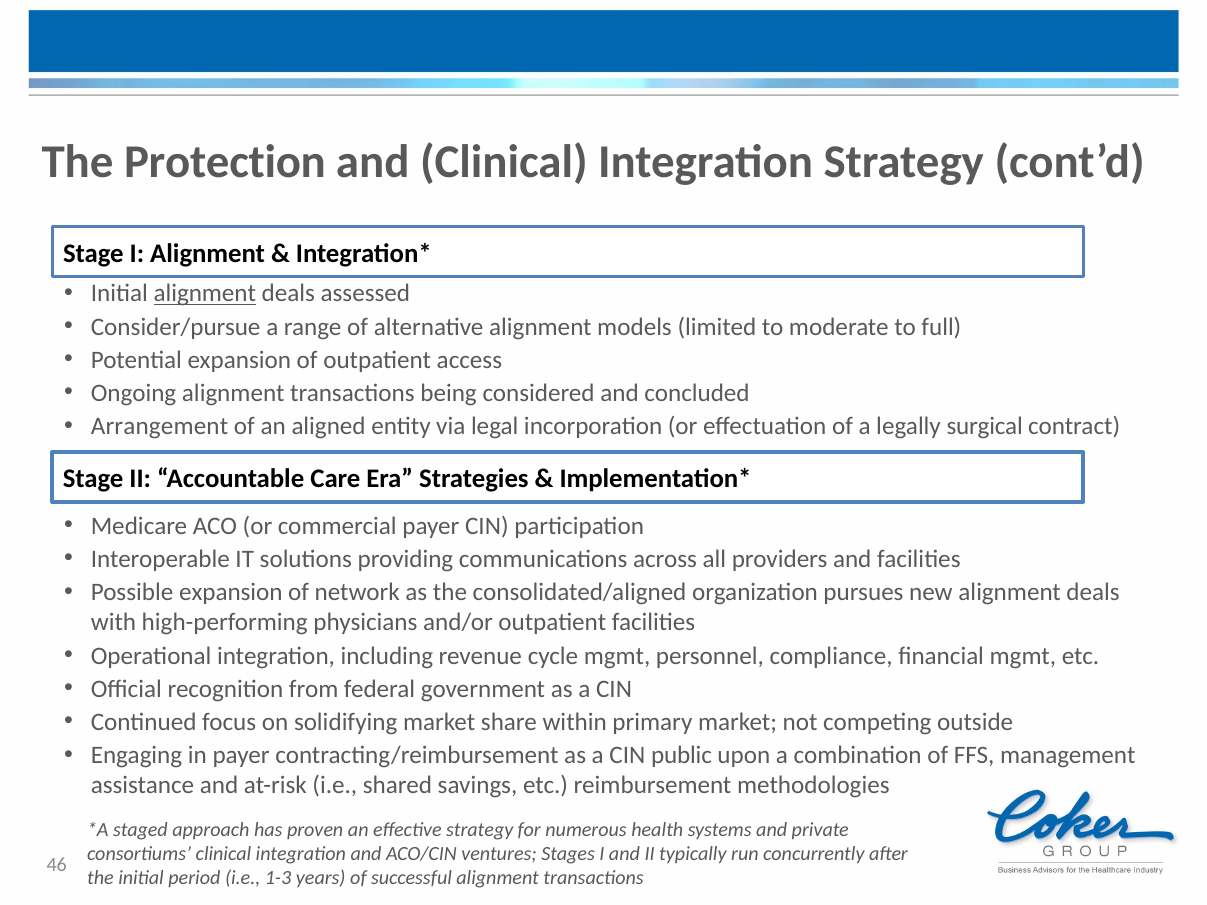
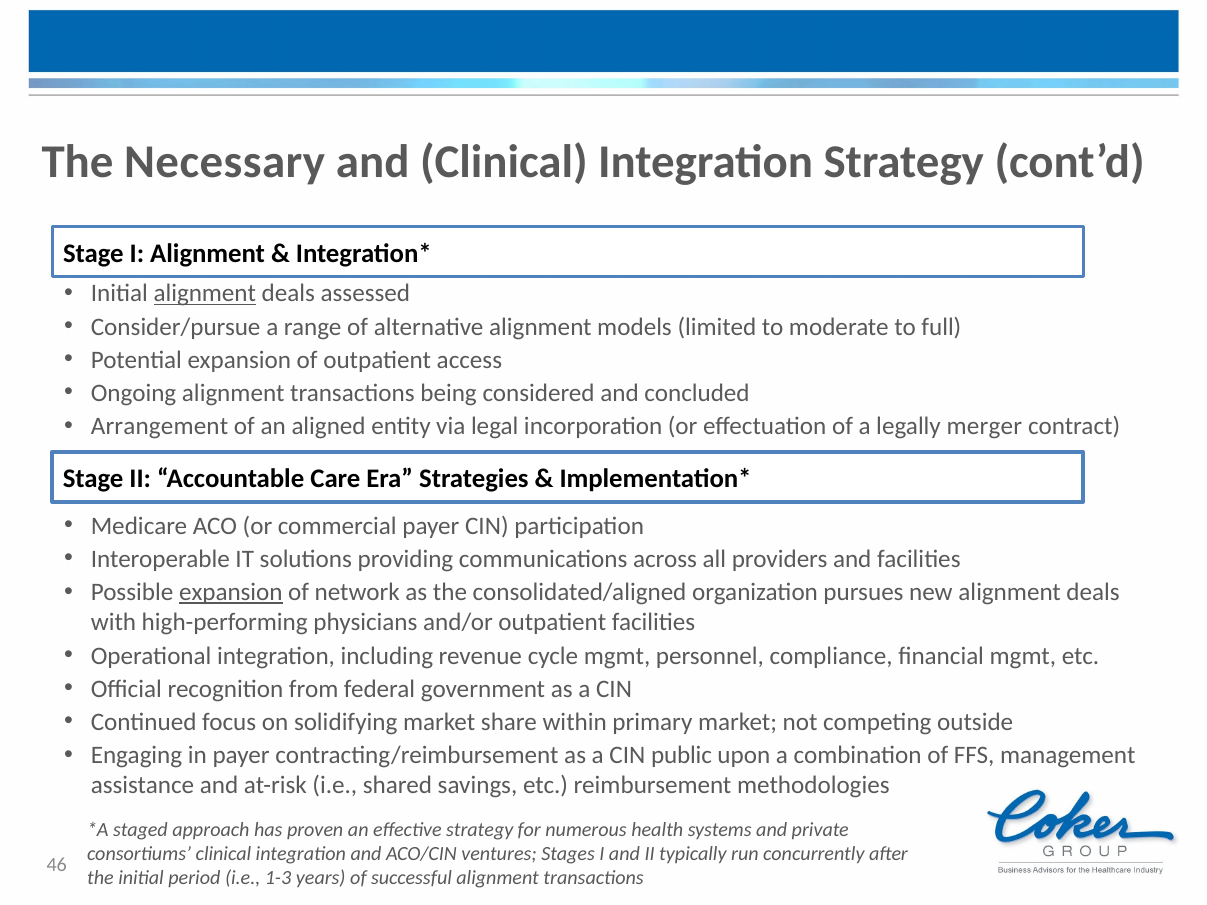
Protection: Protection -> Necessary (225, 162)
surgical: surgical -> merger (984, 426)
expansion underline: none -> present (231, 593)
